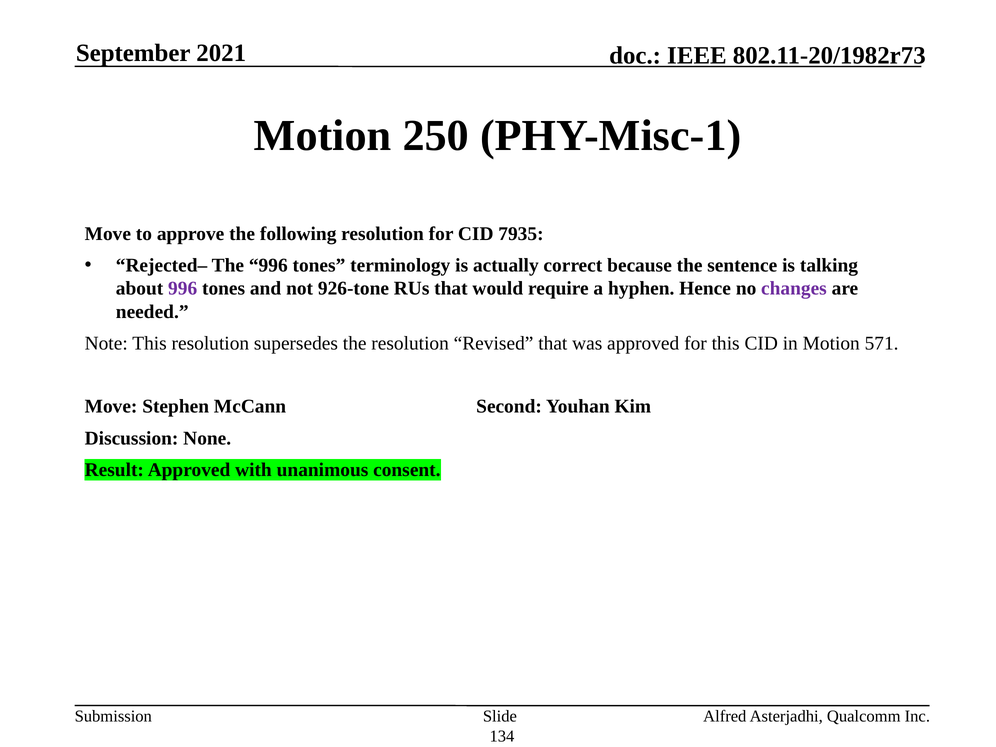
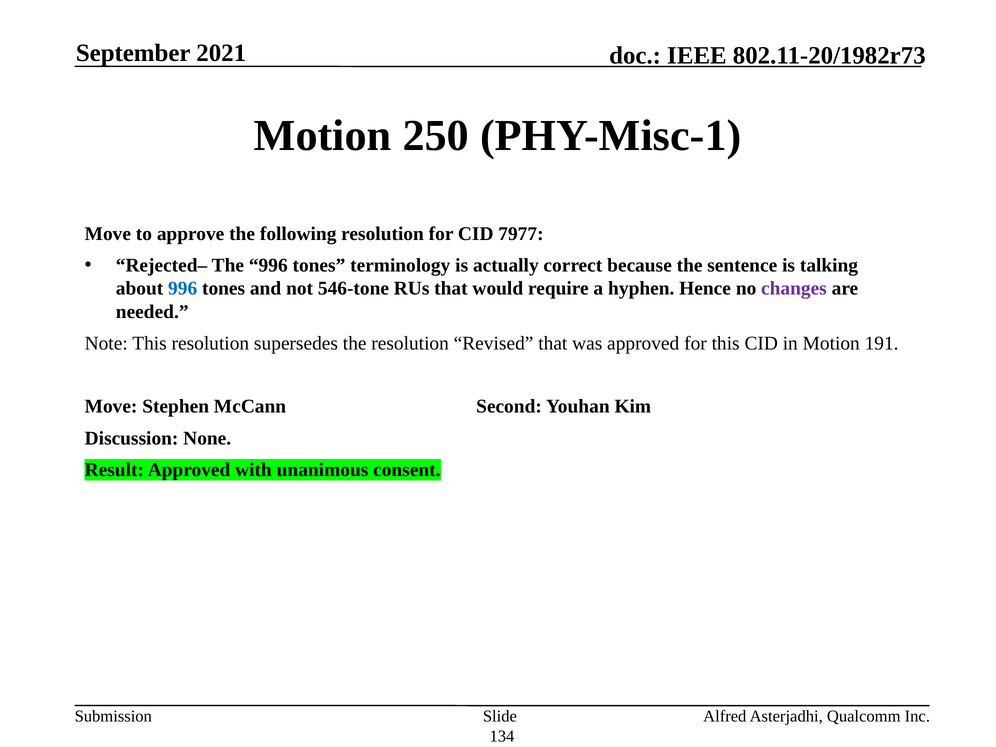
7935: 7935 -> 7977 (521, 234)
996 colour: purple -> blue (183, 289)
926-tone: 926-tone -> 546-tone (353, 289)
571: 571 -> 191 (882, 343)
